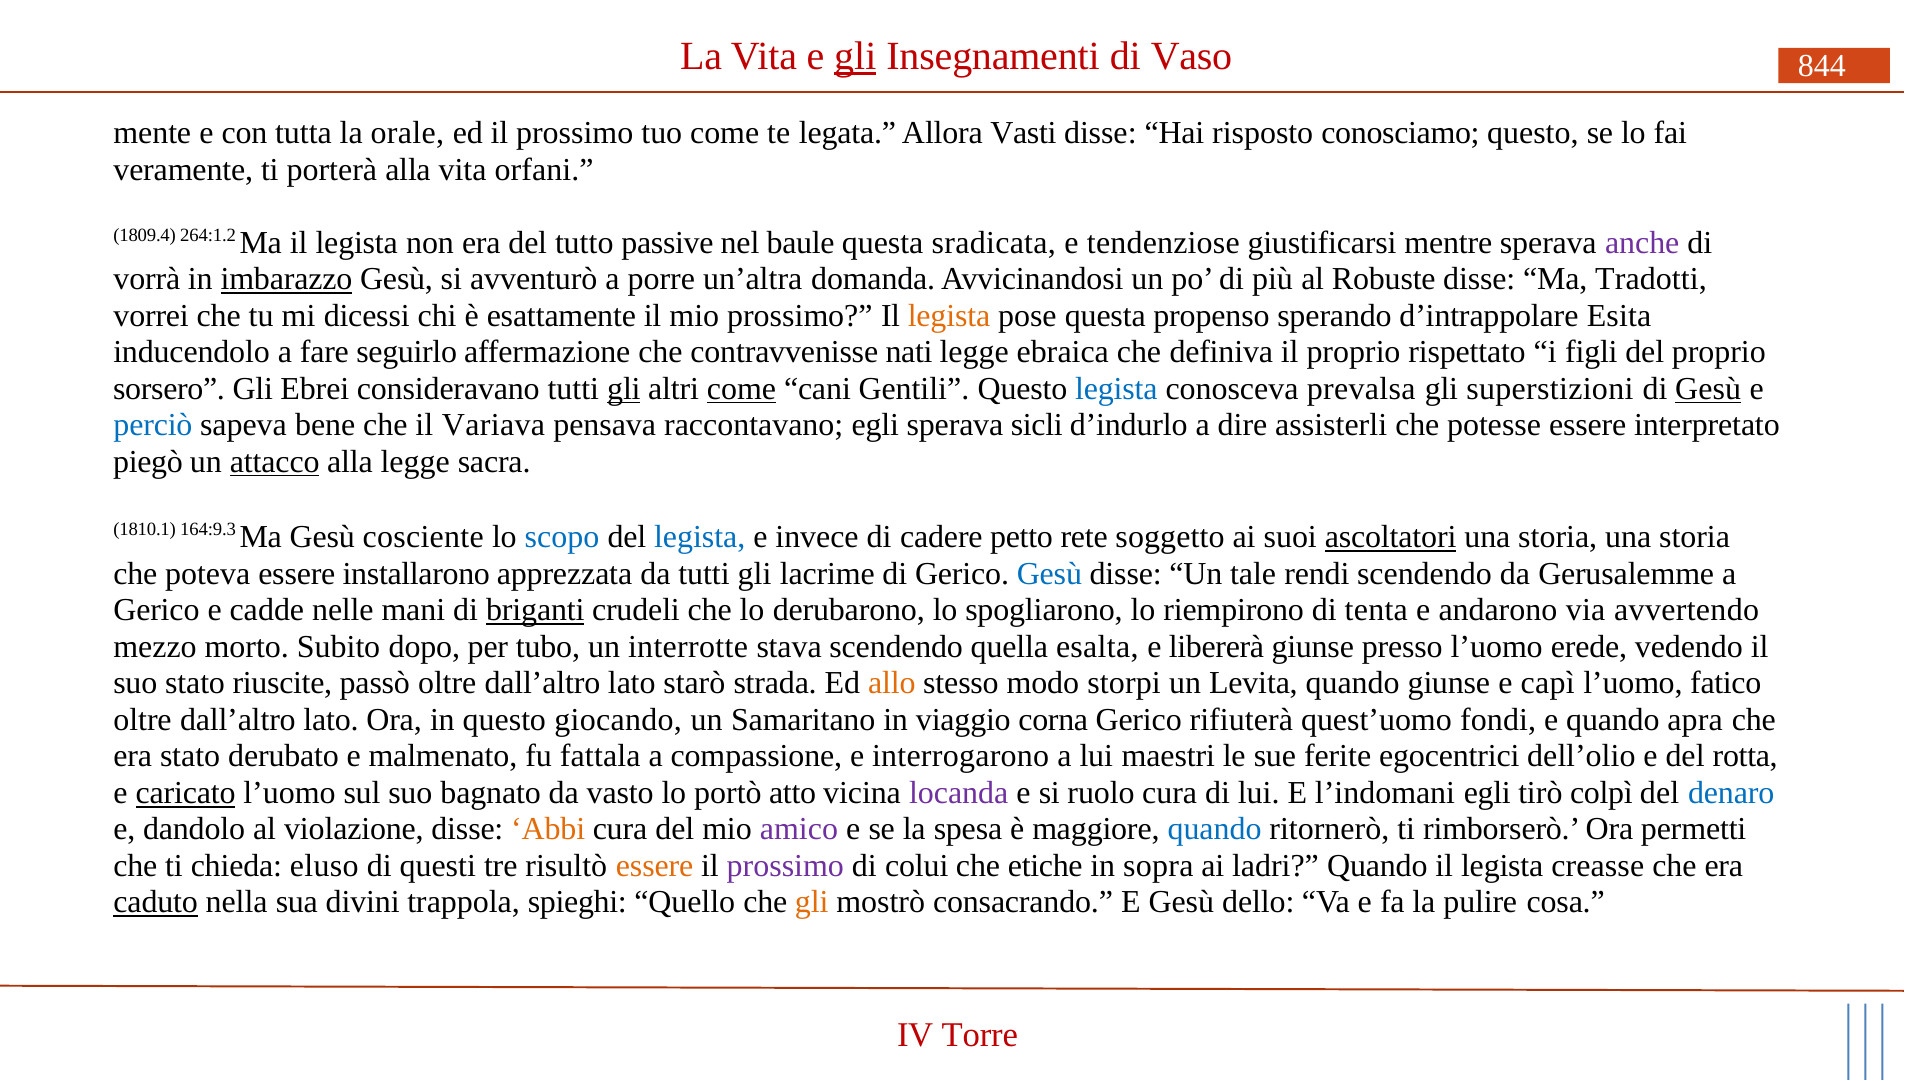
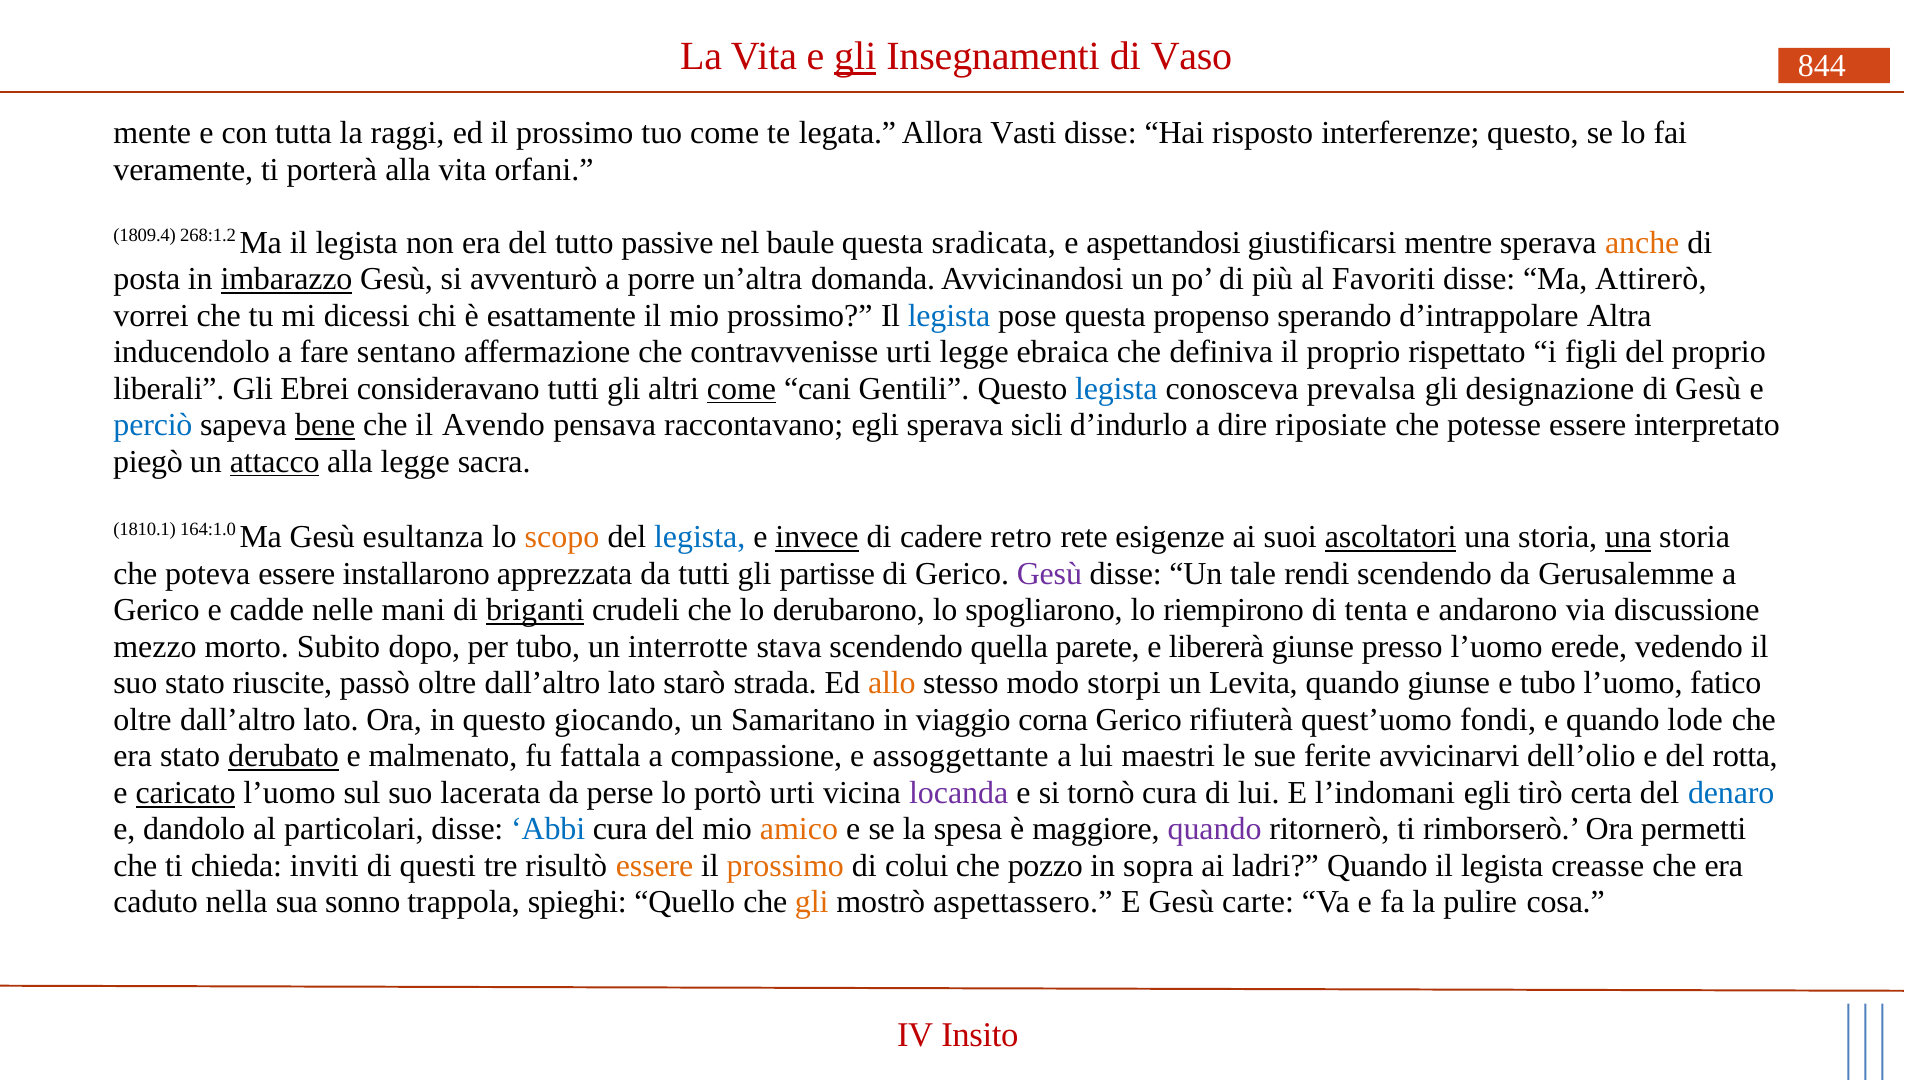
orale: orale -> raggi (408, 133)
conosciamo: conosciamo -> interferenze (1400, 133)
264:1.2: 264:1.2 -> 268:1.2 (208, 235)
tendenziose: tendenziose -> aspettandosi (1164, 243)
anche colour: purple -> orange (1642, 243)
vorrà: vorrà -> posta (147, 279)
Robuste: Robuste -> Favoriti (1384, 279)
Tradotti: Tradotti -> Attirerò (1651, 279)
legista colour: orange -> blue (949, 316)
Esita: Esita -> Altra (1619, 316)
seguirlo: seguirlo -> sentano (406, 352)
contravvenisse nati: nati -> urti (909, 352)
sorsero: sorsero -> liberali (169, 389)
gli underline: present -> none (624, 389)
superstizioni: superstizioni -> designazione (1550, 389)
Gesù underline: present -> none (1708, 389)
bene underline: none -> present (325, 425)
Variava: Variava -> Avendo (493, 425)
assisterli: assisterli -> riposiate (1331, 425)
164:9.3: 164:9.3 -> 164:1.0 (208, 530)
cosciente: cosciente -> esultanza (423, 537)
scopo colour: blue -> orange (562, 537)
invece underline: none -> present (817, 537)
petto: petto -> retro (1021, 537)
soggetto: soggetto -> esigenze (1170, 537)
una underline: none -> present (1628, 537)
lacrime: lacrime -> partisse (827, 574)
Gesù colour: blue -> purple (1049, 574)
avvertendo: avvertendo -> discussione (1687, 610)
esalta: esalta -> parete (1098, 647)
e capì: capì -> tubo (1548, 684)
apra: apra -> lode (1695, 720)
derubato underline: none -> present (284, 757)
interrogarono: interrogarono -> assoggettante (961, 757)
egocentrici: egocentrici -> avvicinarvi (1449, 757)
bagnato: bagnato -> lacerata (490, 793)
vasto: vasto -> perse (620, 793)
portò atto: atto -> urti (792, 793)
ruolo: ruolo -> tornò (1101, 793)
colpì: colpì -> certa (1601, 793)
violazione: violazione -> particolari (354, 830)
Abbi colour: orange -> blue (548, 830)
amico colour: purple -> orange (799, 830)
quando colour: blue -> purple (1215, 830)
eluso: eluso -> inviti (324, 866)
prossimo colour: purple -> orange (785, 866)
etiche: etiche -> pozzo (1045, 866)
caduto underline: present -> none (156, 903)
divini: divini -> sonno (363, 903)
consacrando: consacrando -> aspettassero (1023, 903)
dello: dello -> carte (1258, 903)
Torre: Torre -> Insito (980, 1035)
